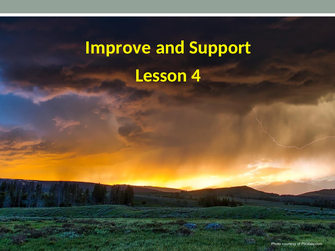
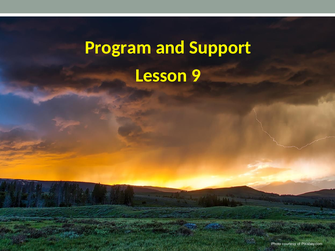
Improve: Improve -> Program (118, 48)
4: 4 -> 9 (196, 76)
